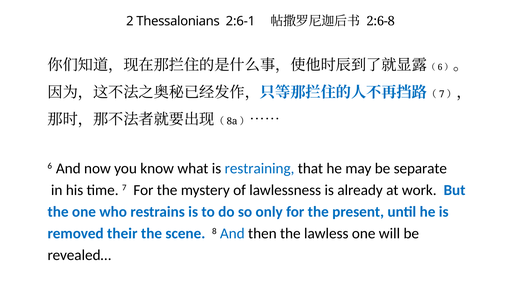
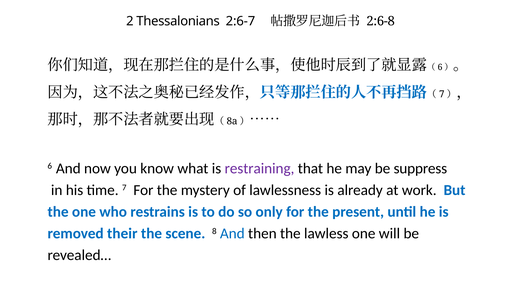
2:6-1: 2:6-1 -> 2:6-7 (240, 21)
restraining colour: blue -> purple (260, 168)
separate: separate -> suppress (420, 168)
